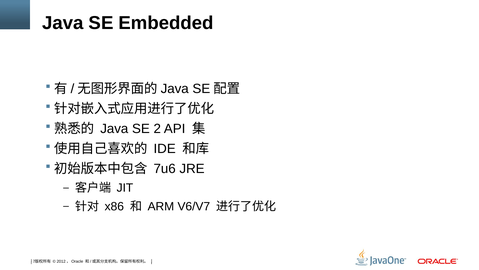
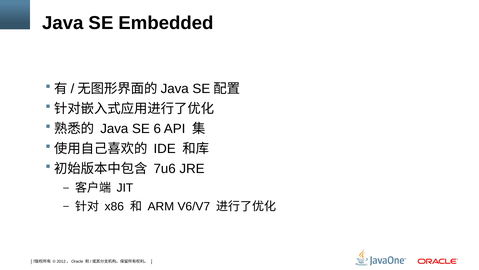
2: 2 -> 6 (157, 129)
